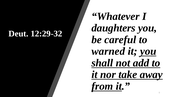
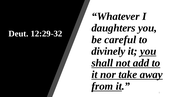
warned: warned -> divinely (108, 51)
